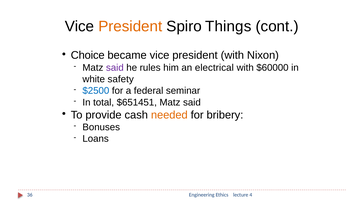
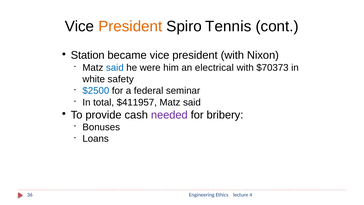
Things: Things -> Tennis (228, 26)
Choice: Choice -> Station (88, 55)
said colour: purple -> blue (115, 68)
rules: rules -> were (150, 68)
$60000: $60000 -> $70373 (272, 68)
$651451: $651451 -> $411957 (137, 102)
needed colour: orange -> purple (169, 115)
